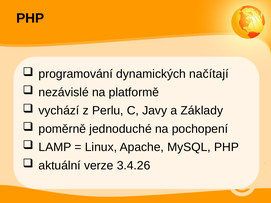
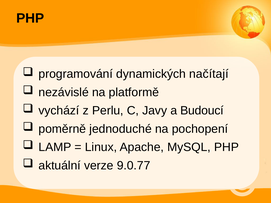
Základy: Základy -> Budoucí (202, 111)
3.4.26: 3.4.26 -> 9.0.77 (134, 166)
